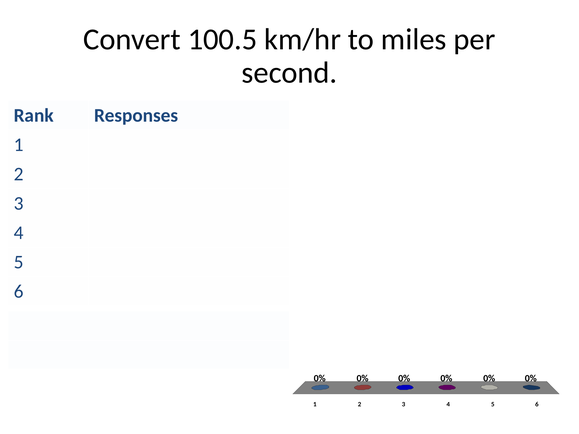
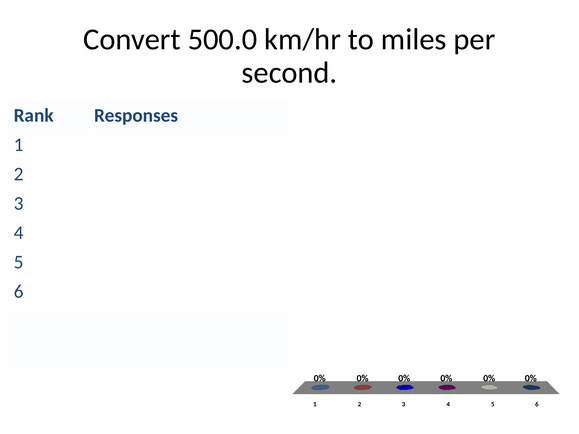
100.5: 100.5 -> 500.0 (222, 39)
